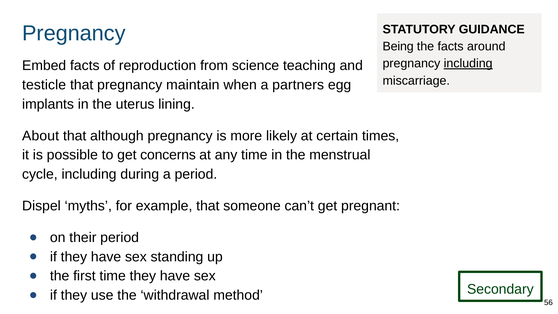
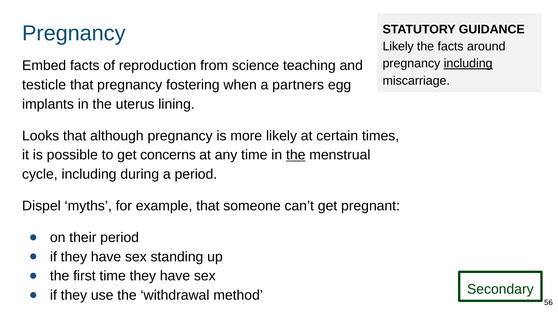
Being: Being -> Likely (398, 46)
maintain: maintain -> fostering (193, 85)
About: About -> Looks (41, 136)
the underline: none -> present (296, 155)
